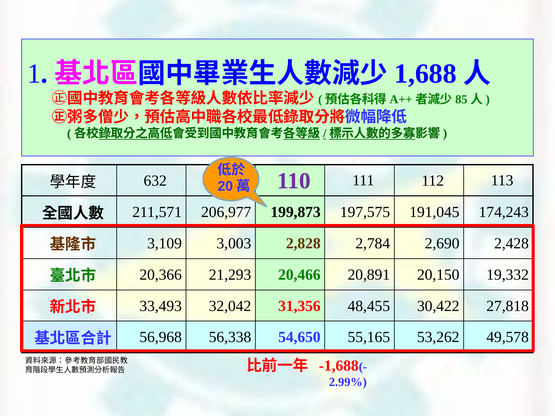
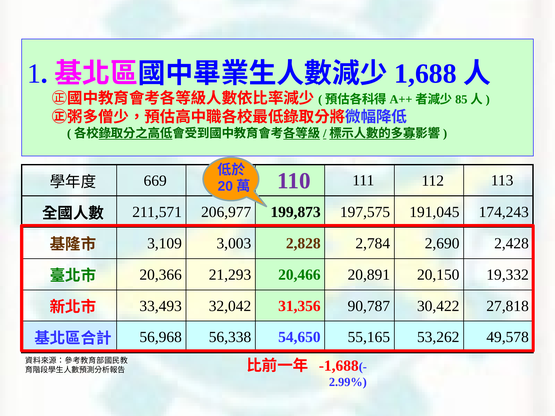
632: 632 -> 669 (155, 181)
48,455: 48,455 -> 90,787 (369, 306)
